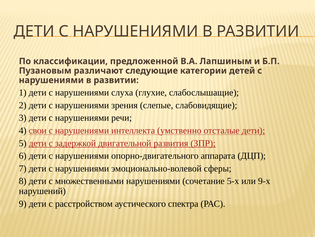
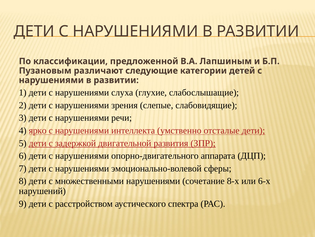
свои: свои -> ярко (38, 130)
5-х: 5-х -> 8-х (233, 181)
9-х: 9-х -> 6-х (264, 181)
